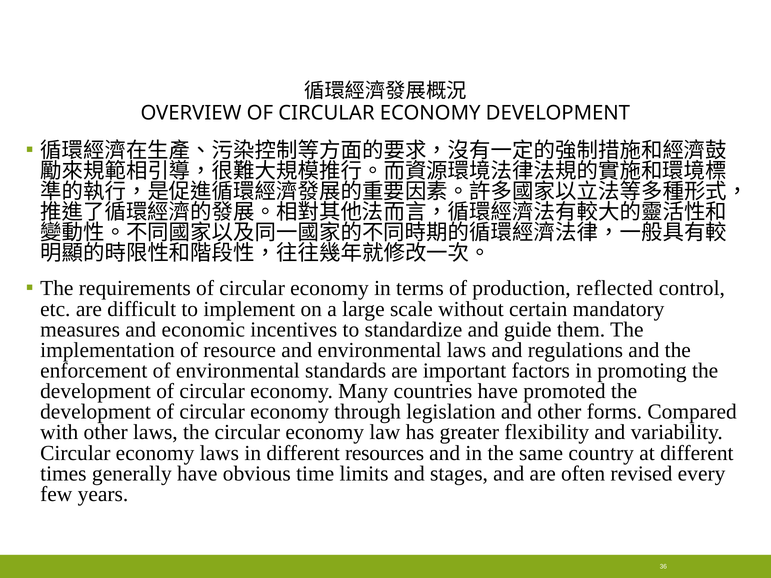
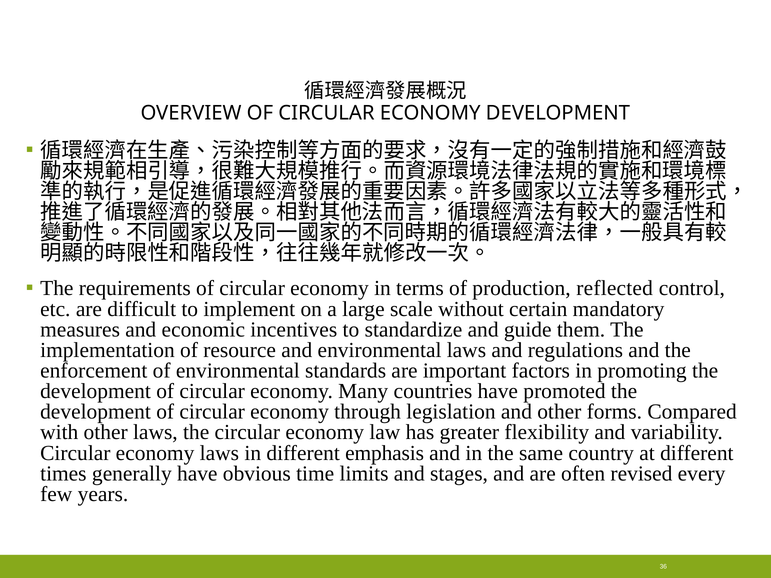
resources: resources -> emphasis (385, 453)
